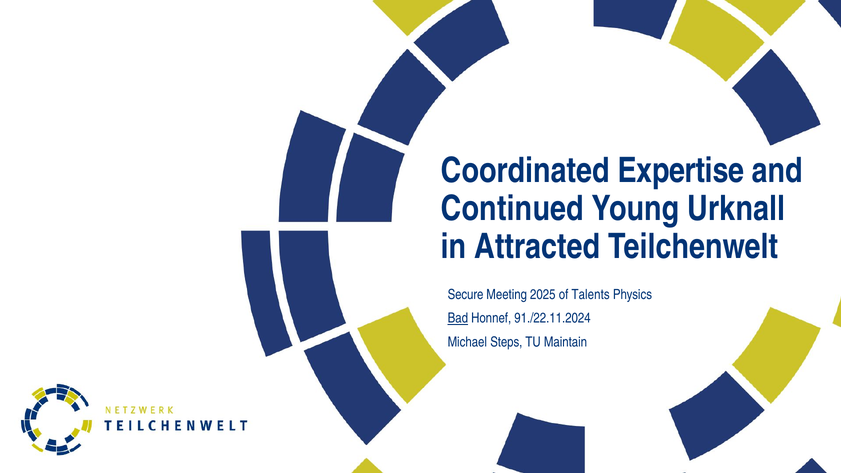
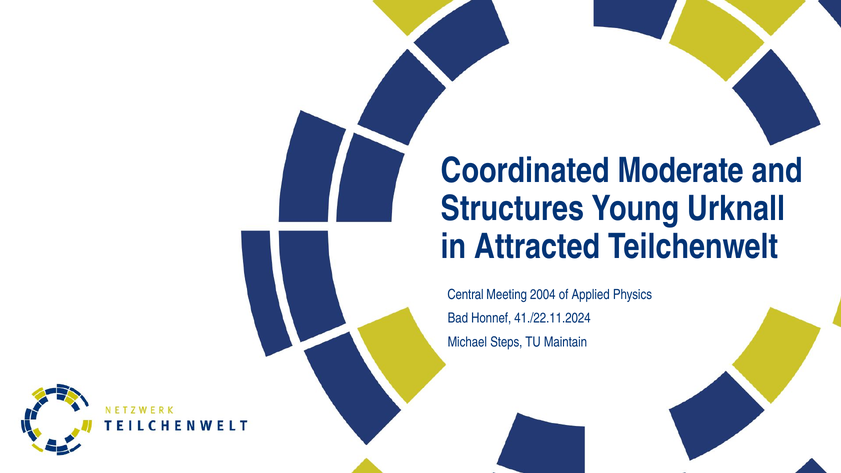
Expertise: Expertise -> Moderate (681, 171)
Continued: Continued -> Structures (513, 209)
Secure: Secure -> Central (466, 294)
2025: 2025 -> 2004 (543, 294)
Talents: Talents -> Applied (591, 294)
Bad underline: present -> none (458, 318)
91./22.11.2024: 91./22.11.2024 -> 41./22.11.2024 (553, 318)
